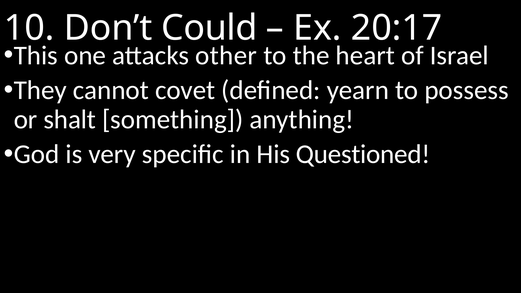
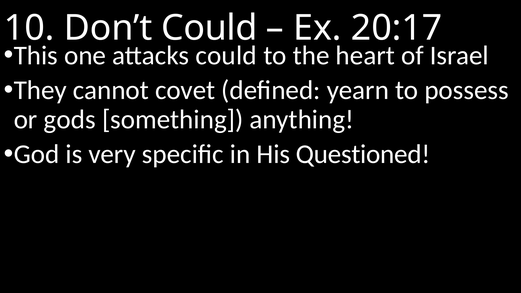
attacks other: other -> could (226, 55)
shalt: shalt -> gods (70, 119)
